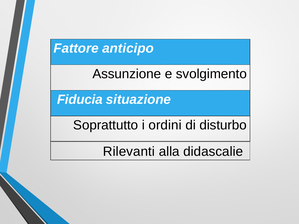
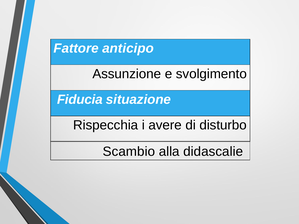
Soprattutto: Soprattutto -> Rispecchia (106, 125)
ordini: ordini -> avere (165, 125)
Rilevanti: Rilevanti -> Scambio (129, 152)
